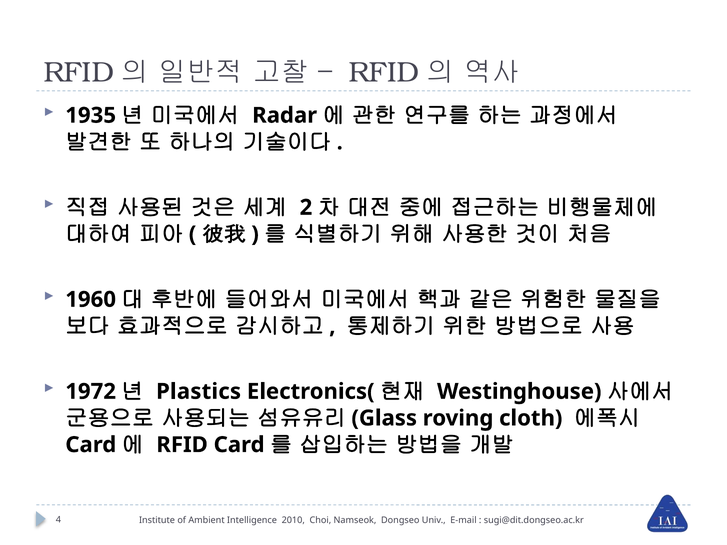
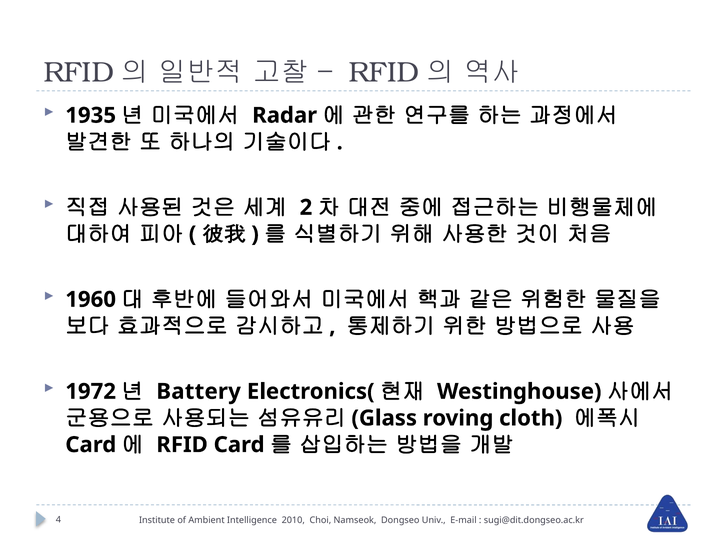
Plastics: Plastics -> Battery (199, 392)
